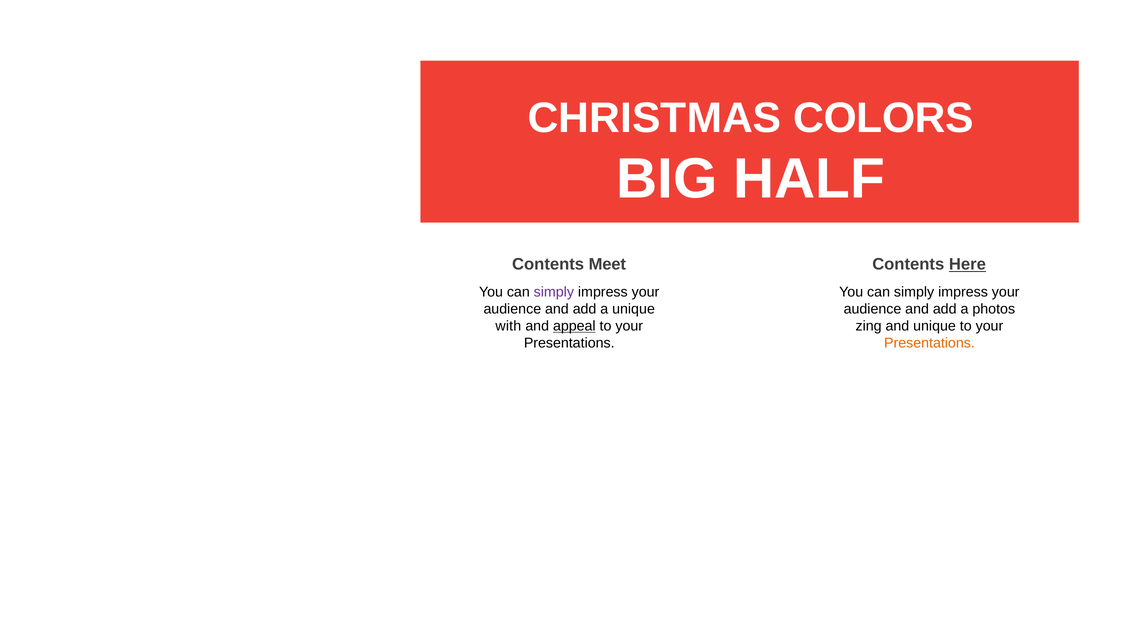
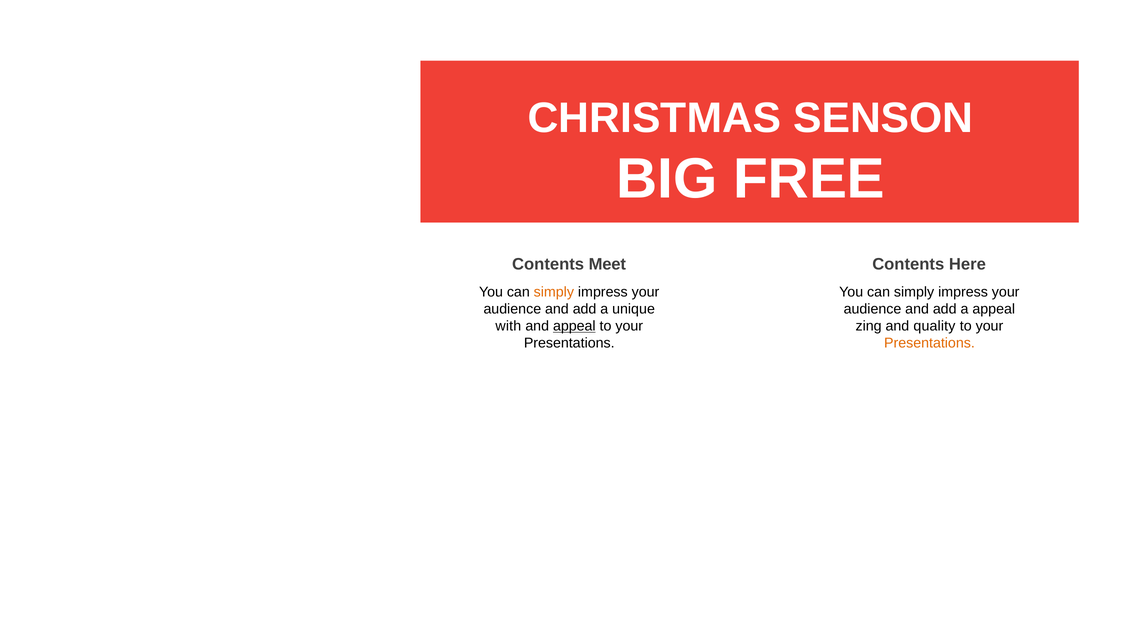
COLORS: COLORS -> SENSON (883, 118)
HALF: HALF -> FREE (809, 179)
Here underline: present -> none (967, 265)
simply colour: purple -> orange (554, 292)
a photos: photos -> appeal (994, 309)
and unique: unique -> quality (934, 327)
